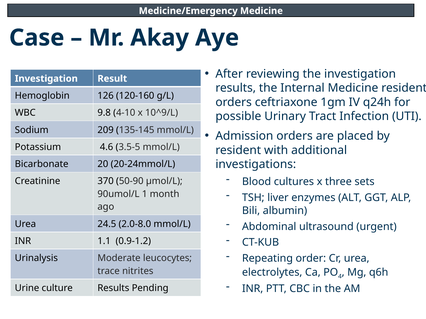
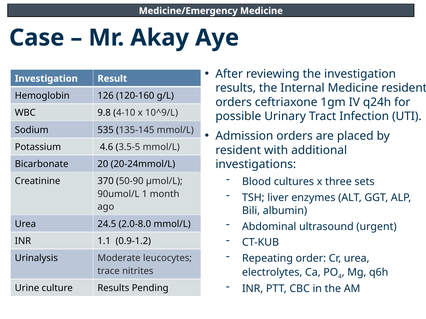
209: 209 -> 535 (106, 130)
